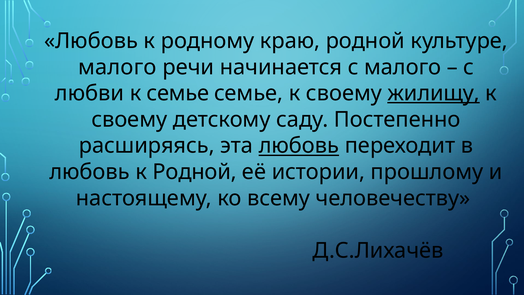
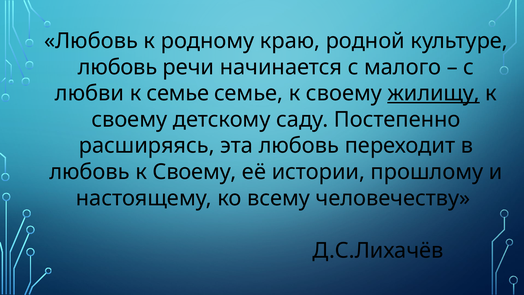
малого: малого -> любовь (118, 67)
любовь underline: present -> none (299, 146)
любовь к Родной: Родной -> Своему (195, 172)
